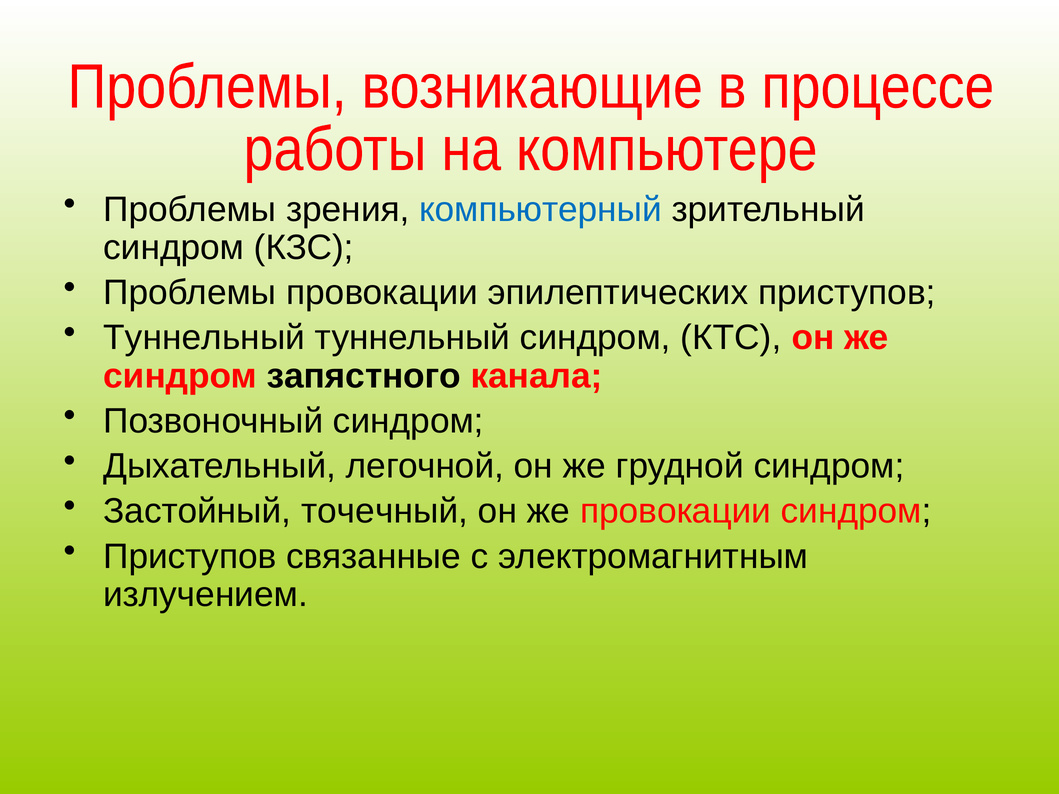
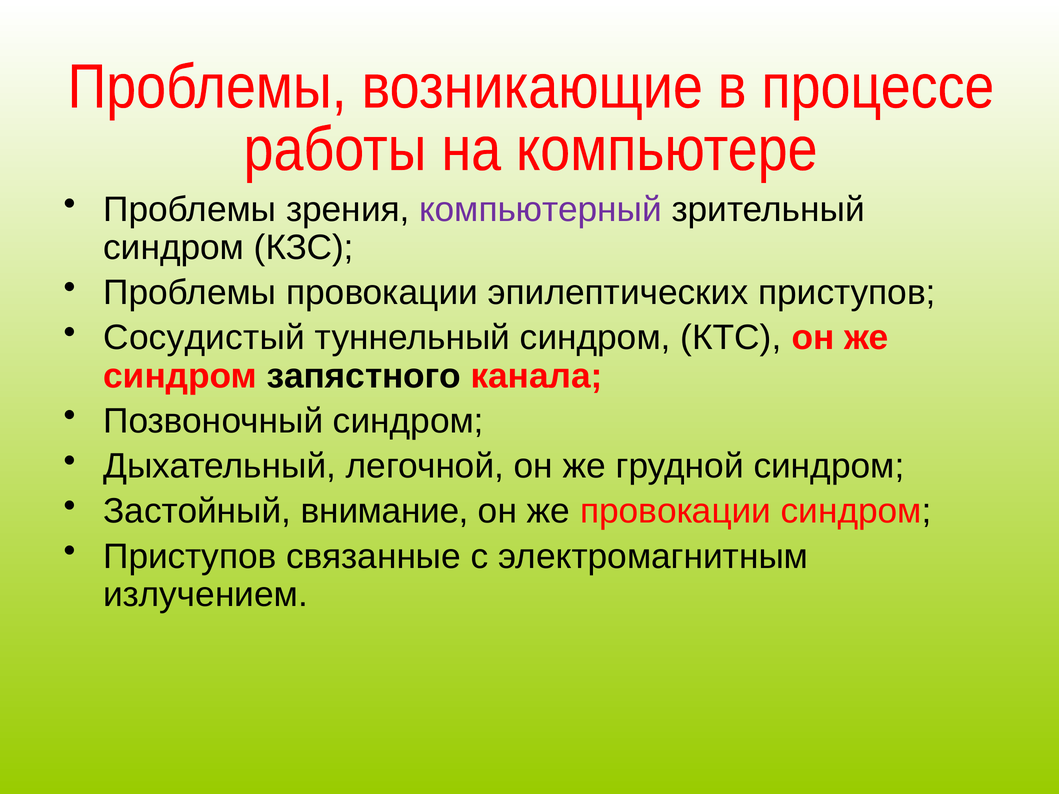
компьютерный colour: blue -> purple (541, 209)
Туннельный: Туннельный -> Сосудистый (204, 338)
точечный: точечный -> внимание (385, 511)
